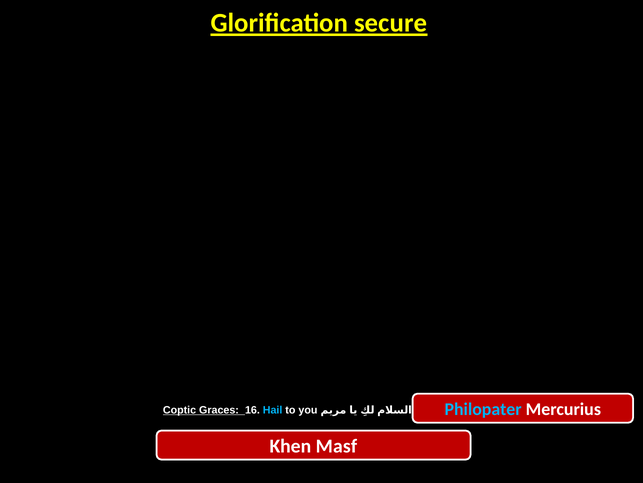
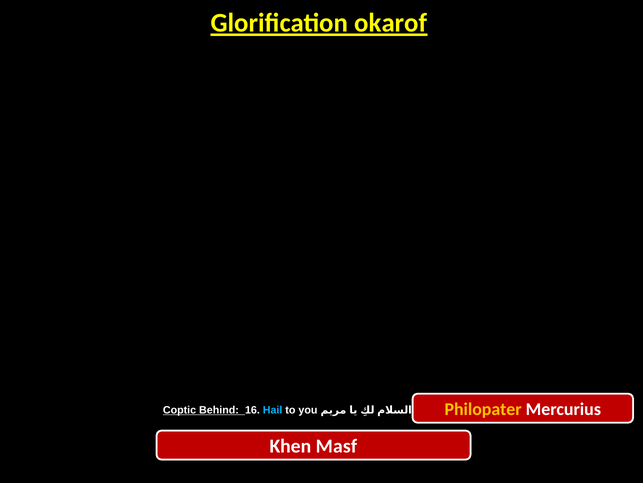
secure: secure -> okarof (391, 23)
Graces: Graces -> Behind (219, 410)
Philopater colour: light blue -> yellow (483, 409)
